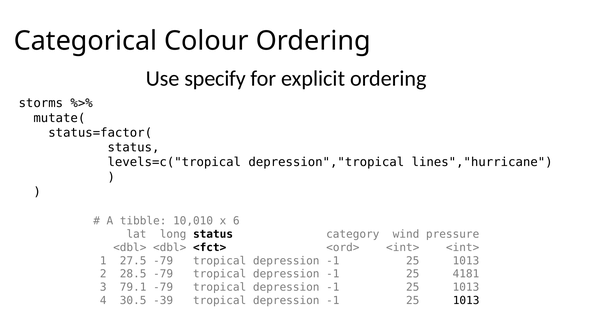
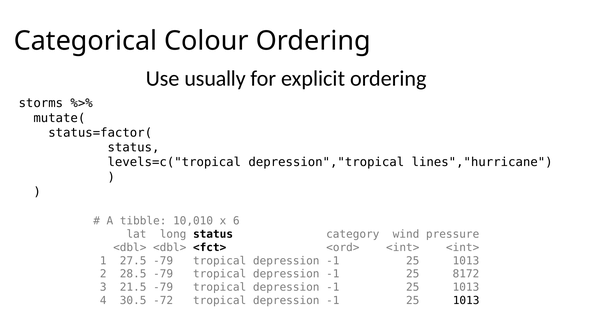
specify: specify -> usually (215, 78)
4181: 4181 -> 8172 (466, 274)
79.1: 79.1 -> 21.5 (133, 287)
-39: -39 -> -72 (163, 300)
